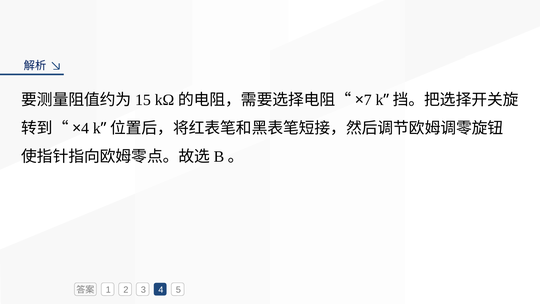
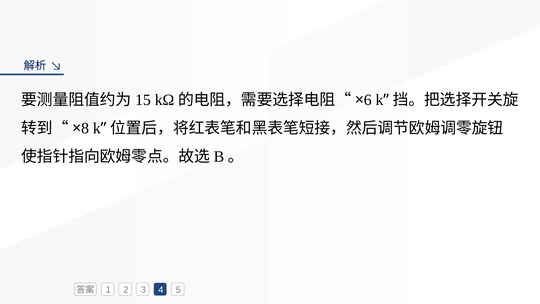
7: 7 -> 6 (368, 100)
4: 4 -> 8 (85, 128)
